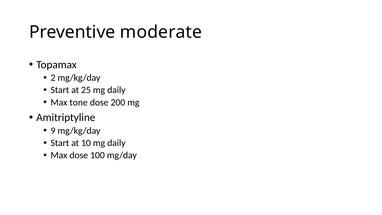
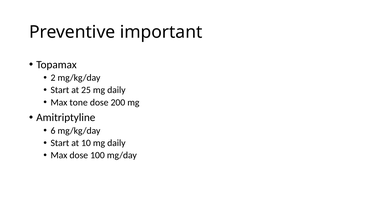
moderate: moderate -> important (161, 32)
9: 9 -> 6 (53, 131)
